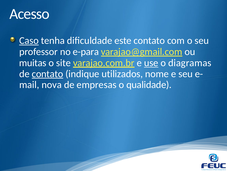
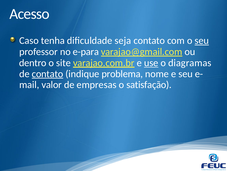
Caso underline: present -> none (29, 40)
este: este -> seja (123, 40)
seu underline: none -> present (202, 40)
muitas: muitas -> dentro (33, 63)
utilizados: utilizados -> problema (122, 74)
nova: nova -> valor (52, 84)
qualidade: qualidade -> satisfação (149, 84)
